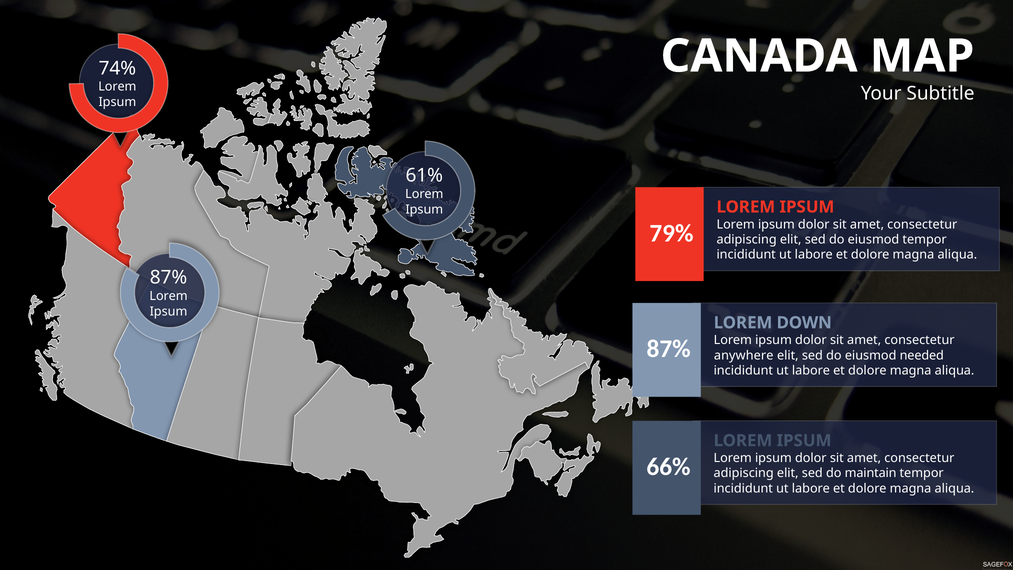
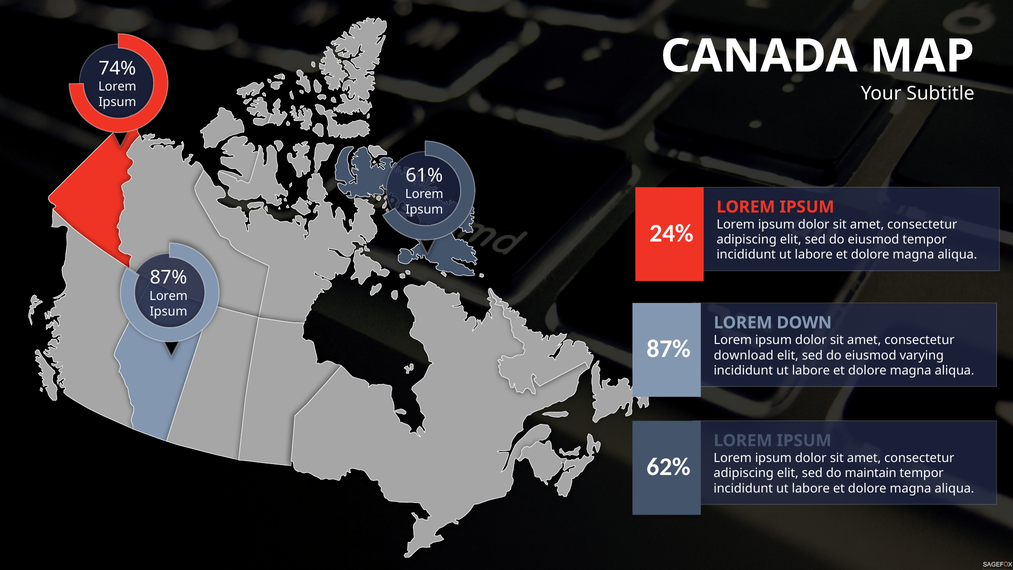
79%: 79% -> 24% (671, 233)
anywhere: anywhere -> download (744, 355)
needed: needed -> varying (922, 355)
66%: 66% -> 62% (669, 467)
